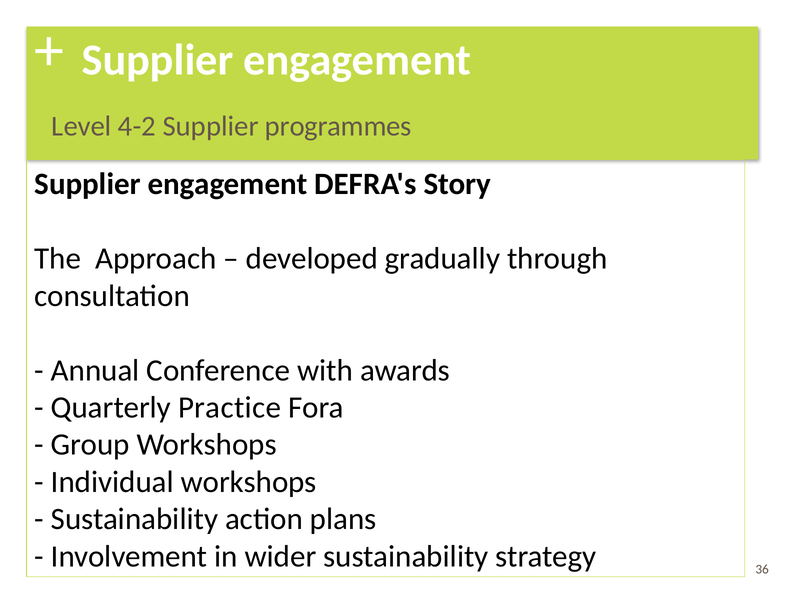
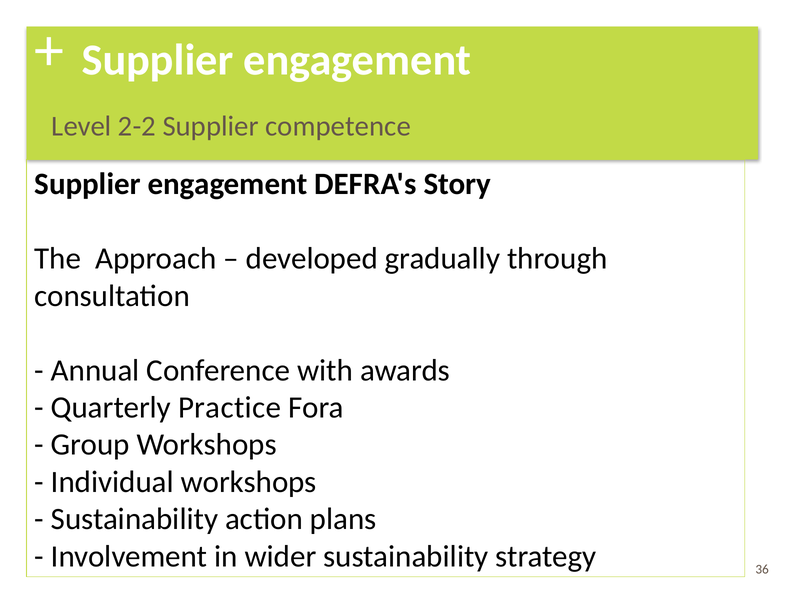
4-2: 4-2 -> 2-2 (137, 127)
programmes: programmes -> competence (338, 127)
